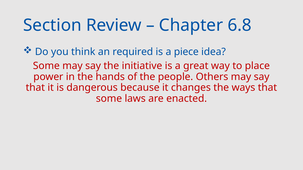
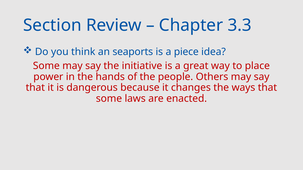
6.8: 6.8 -> 3.3 (240, 25)
required: required -> seaports (133, 52)
